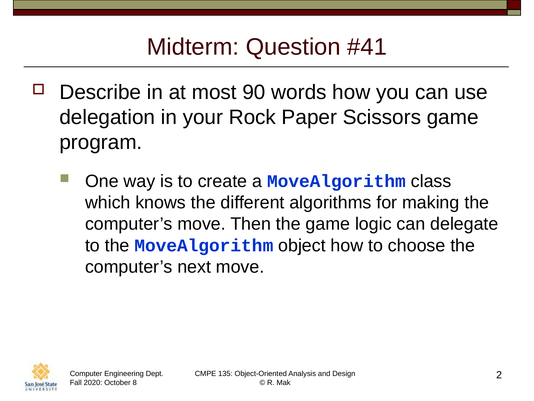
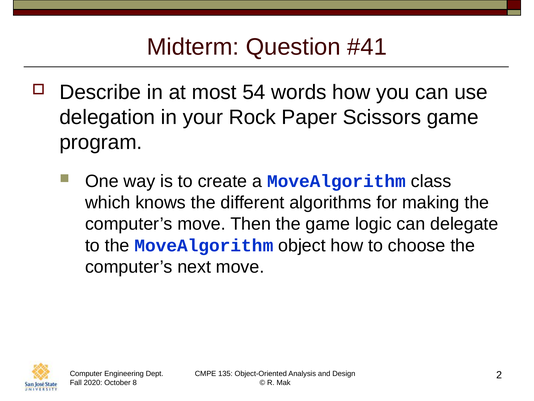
90: 90 -> 54 (254, 92)
